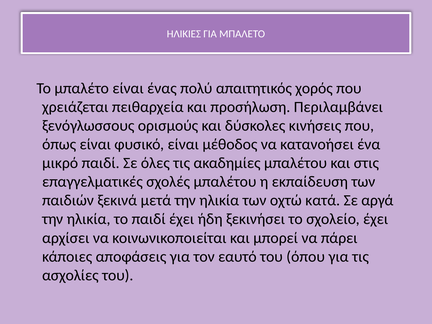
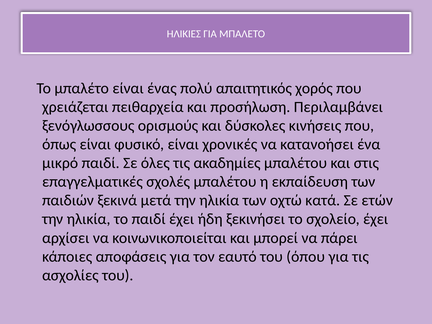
μέθοδος: μέθοδος -> χρονικές (230, 144)
αργά: αργά -> ετών (377, 200)
